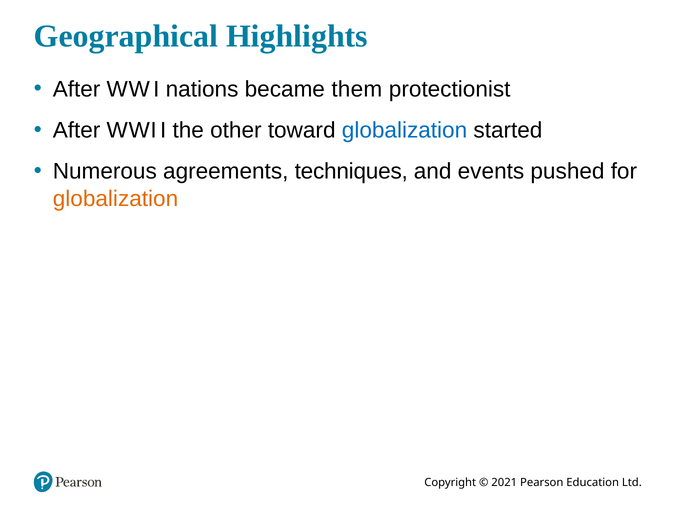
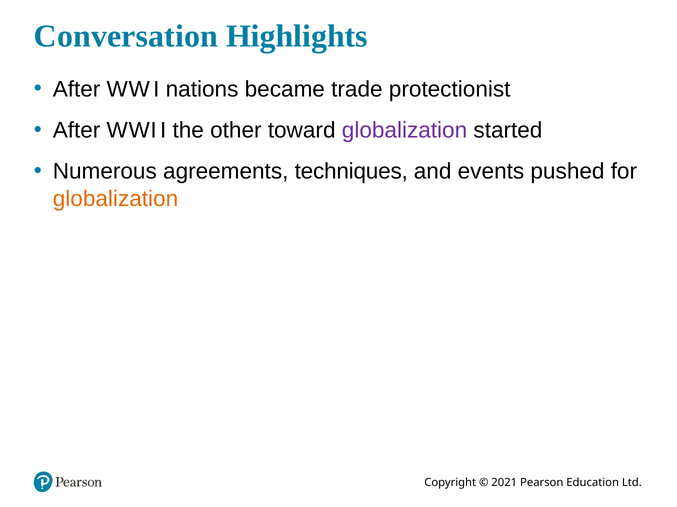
Geographical: Geographical -> Conversation (126, 36)
them: them -> trade (357, 89)
globalization colour: blue -> purple (405, 131)
